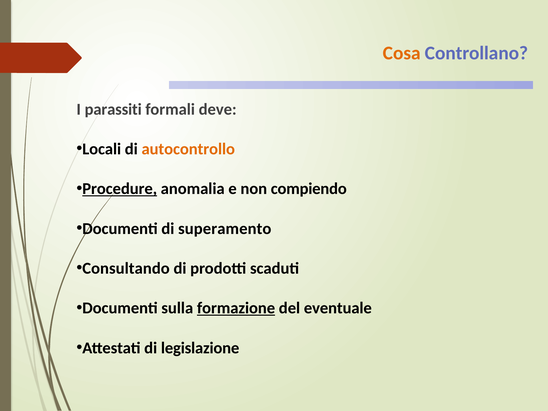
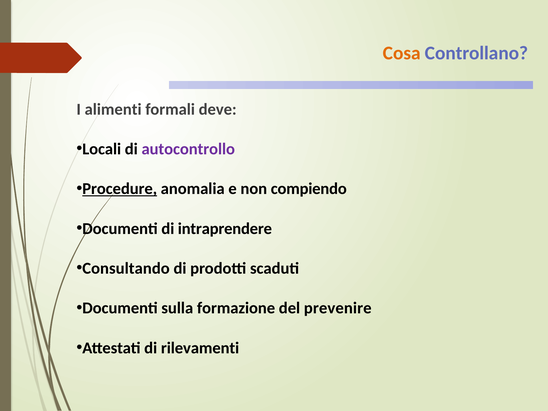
parassiti: parassiti -> alimenti (113, 109)
autocontrollo colour: orange -> purple (188, 149)
superamento: superamento -> intraprendere (225, 229)
formazione underline: present -> none (236, 308)
eventuale: eventuale -> prevenire (338, 308)
legislazione: legislazione -> rilevamenti (200, 348)
